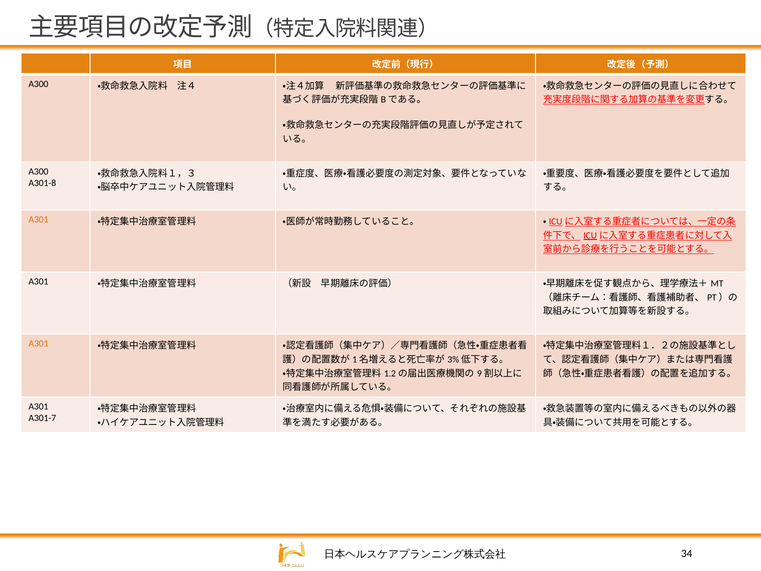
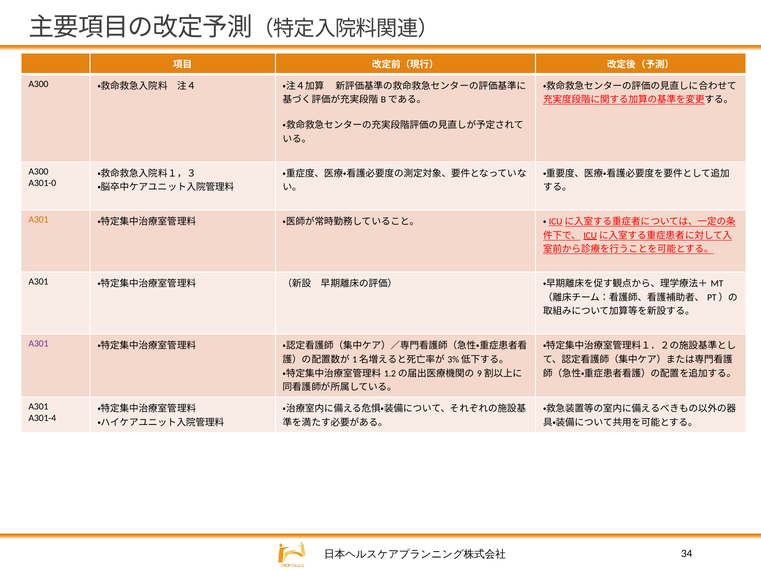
A301-8: A301-8 -> A301-0 (42, 183)
A301 colour: orange -> purple (38, 344)
A301-7: A301-7 -> A301-4 (42, 418)
